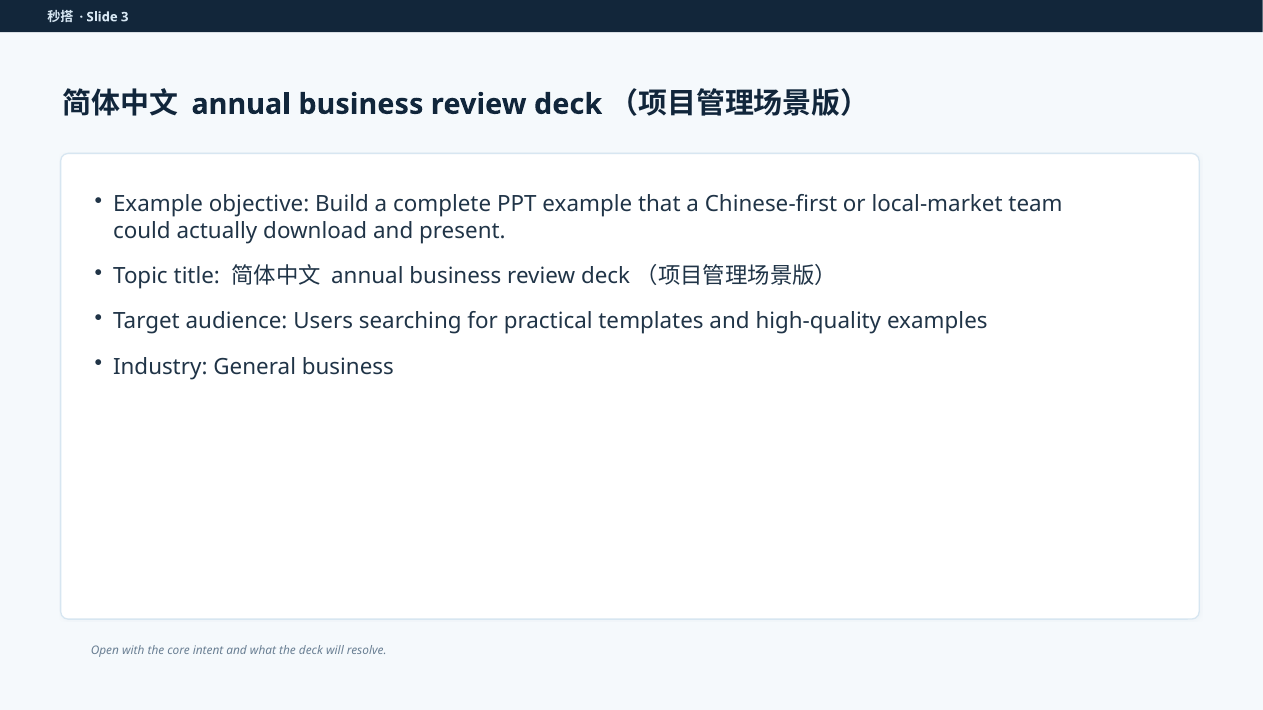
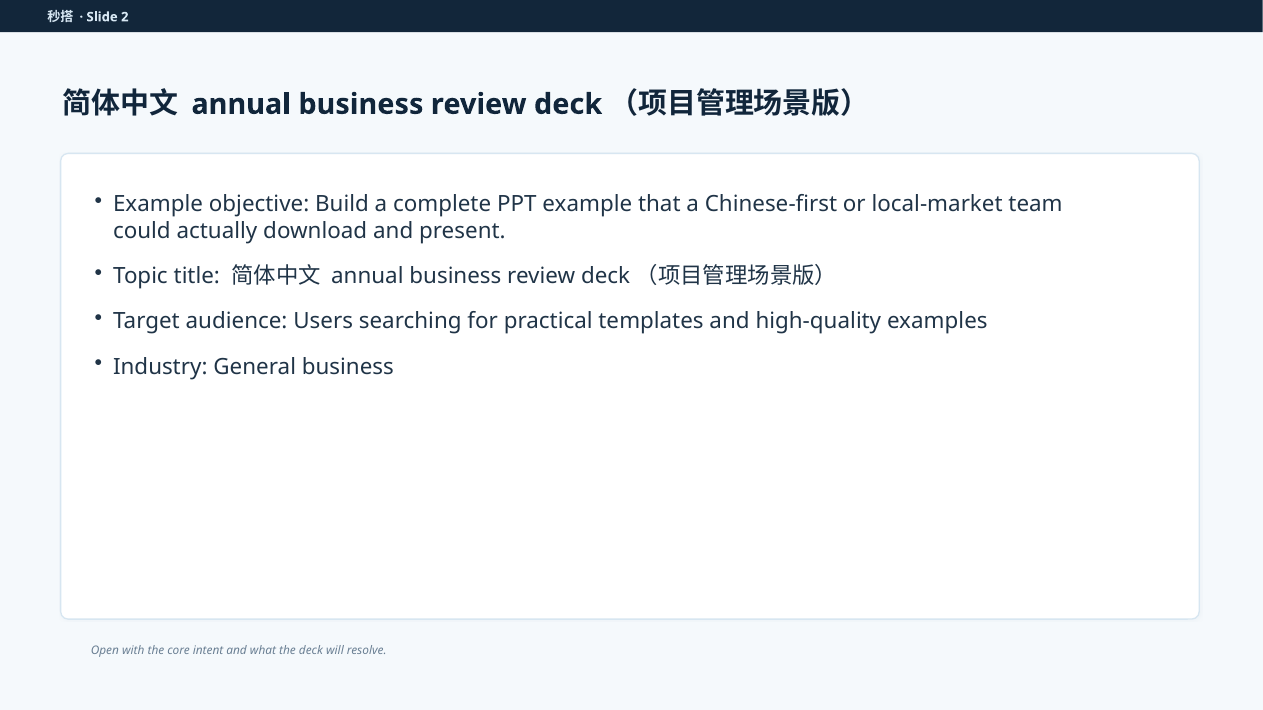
3: 3 -> 2 (125, 17)
